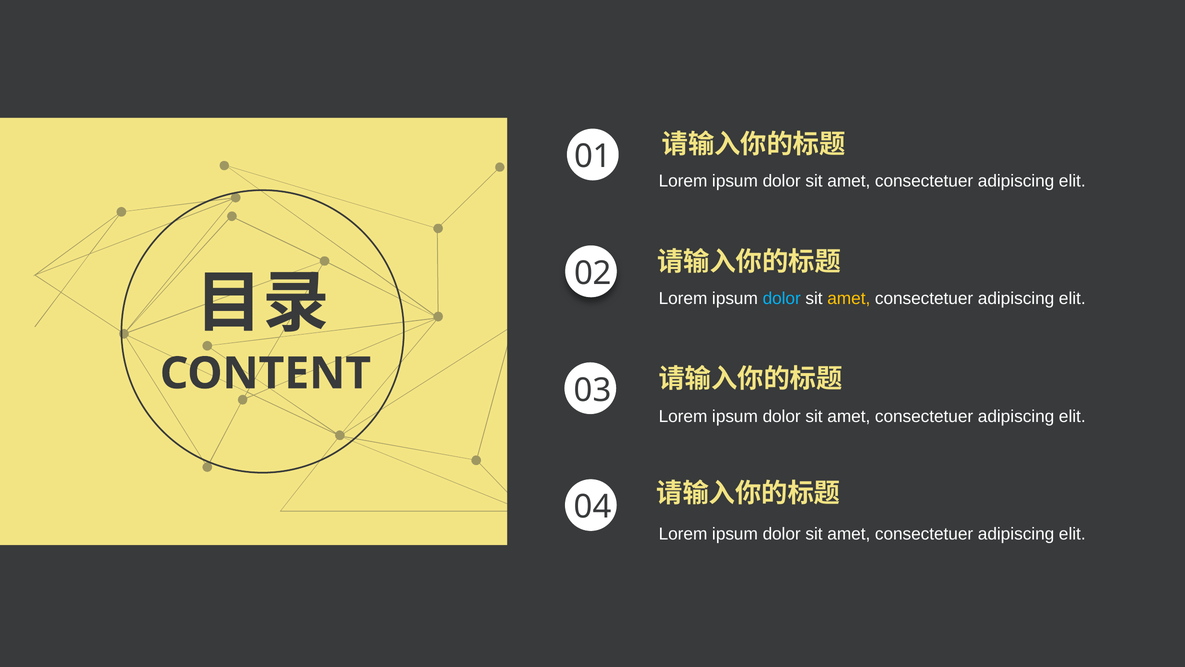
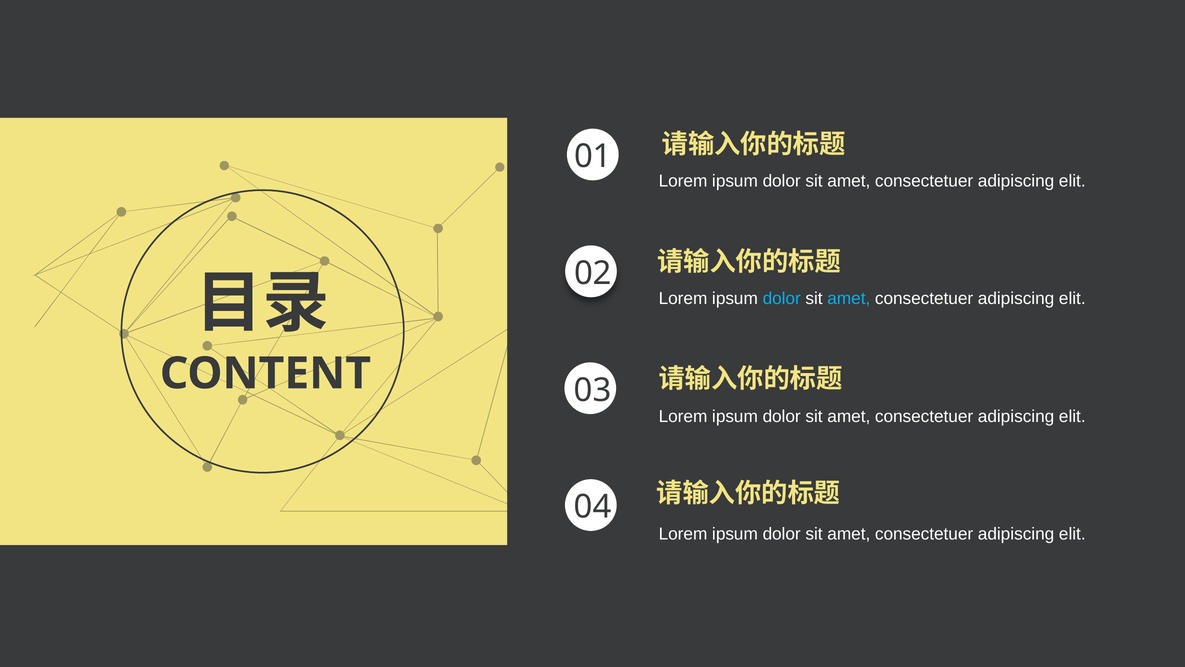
amet colour: yellow -> light blue (849, 298)
